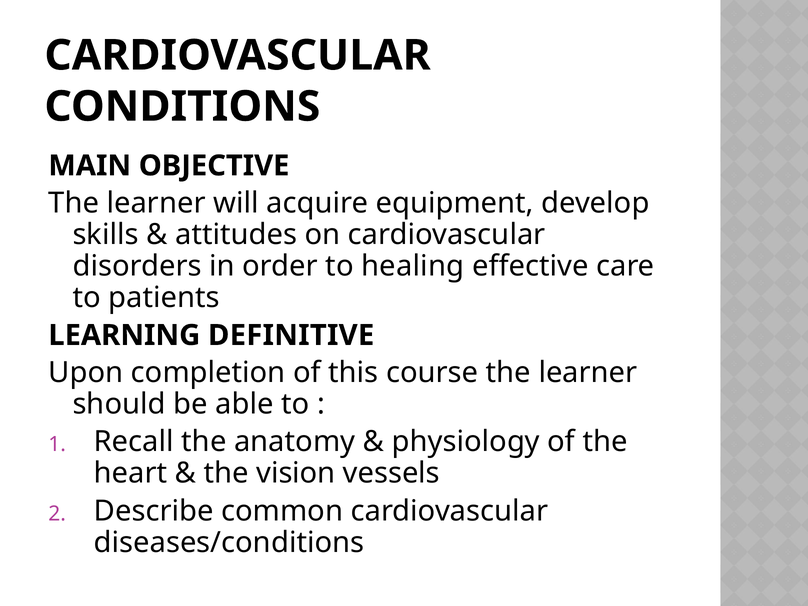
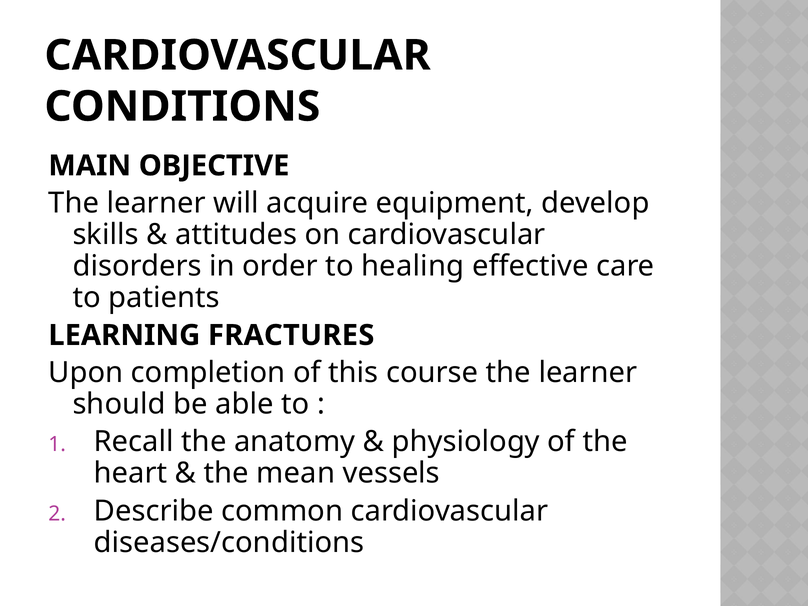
DEFINITIVE: DEFINITIVE -> FRACTURES (291, 335)
vision: vision -> mean (296, 473)
